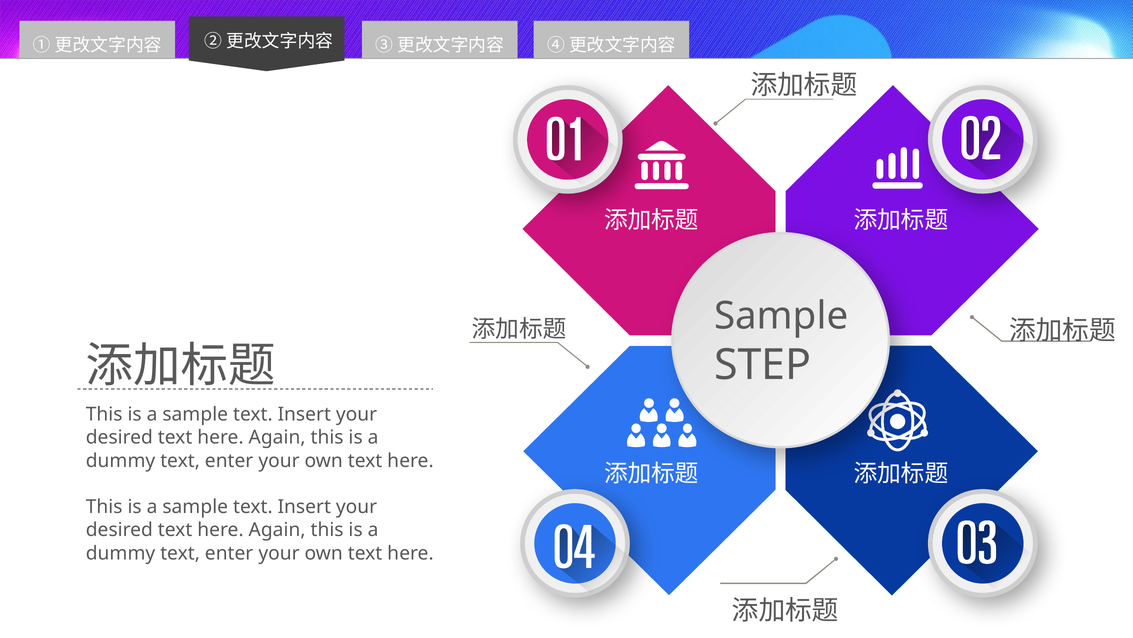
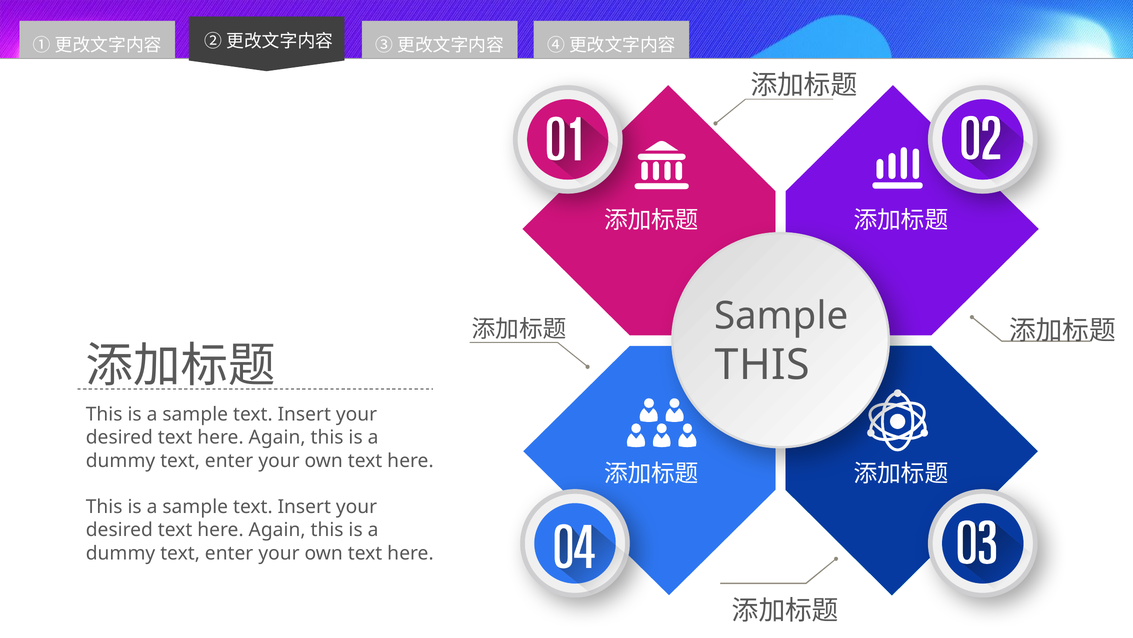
STEP: STEP -> THIS (762, 365)
